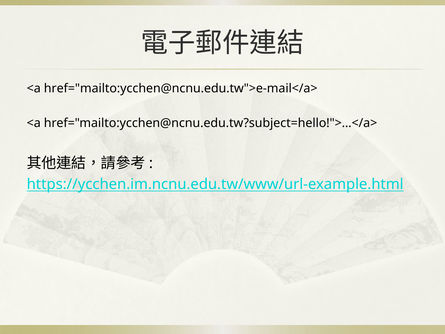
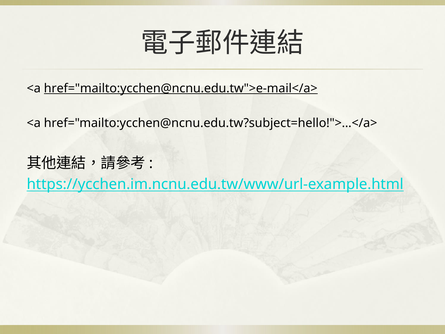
href="mailto:ycchen@ncnu.edu.tw">e-mail</a> underline: none -> present (181, 88)
